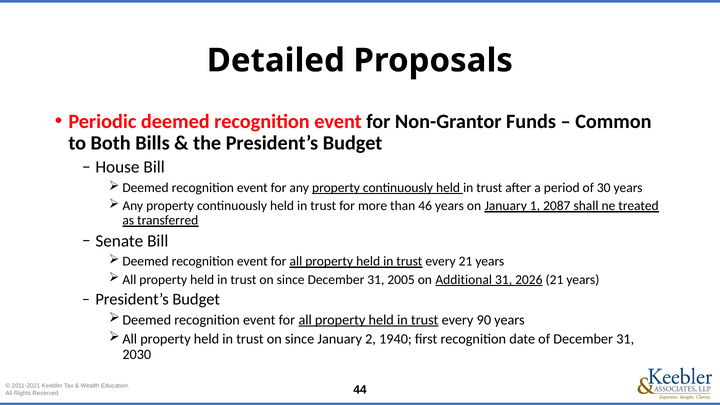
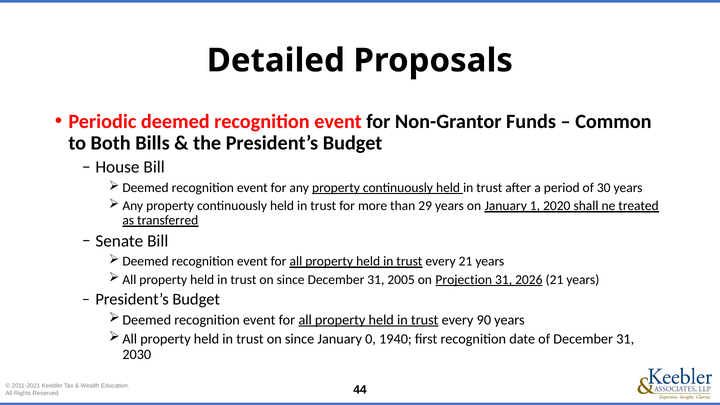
46: 46 -> 29 (425, 206)
2087: 2087 -> 2020 (557, 206)
Additional: Additional -> Projection (464, 280)
2: 2 -> 0 (371, 339)
